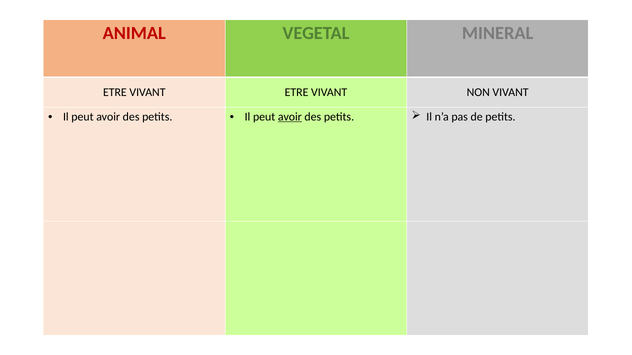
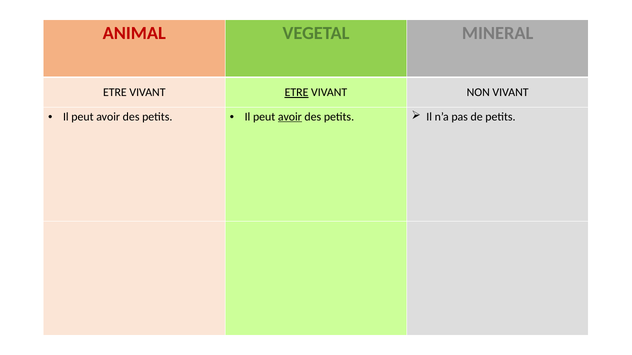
ETRE underline: none -> present (297, 92)
